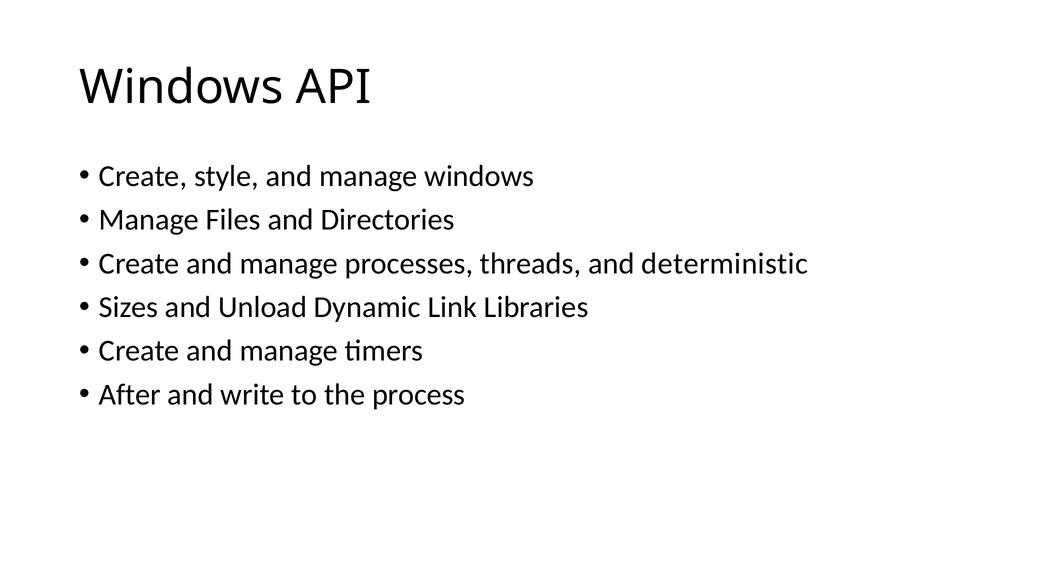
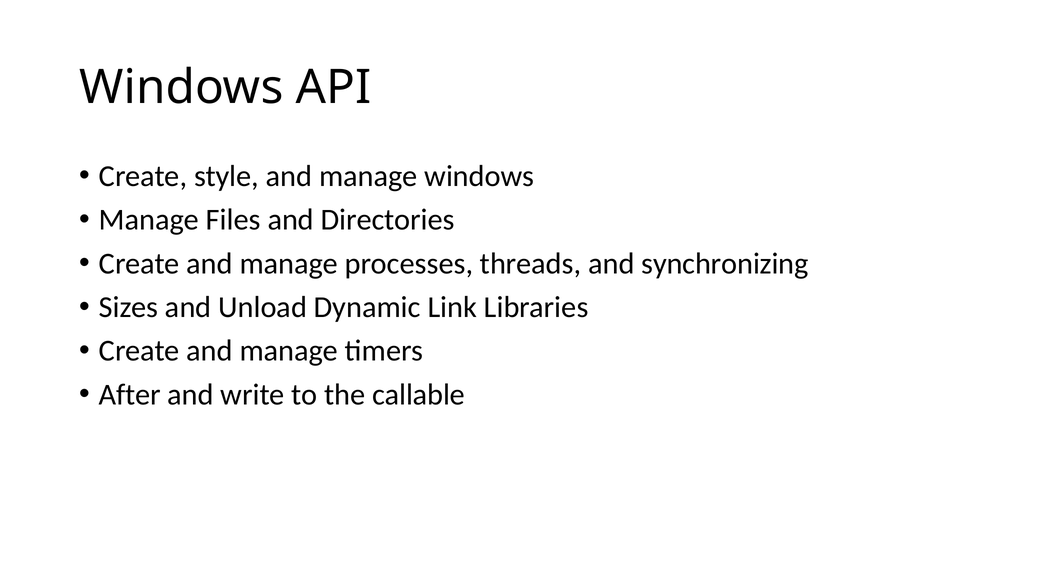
deterministic: deterministic -> synchronizing (725, 264)
process: process -> callable (419, 395)
